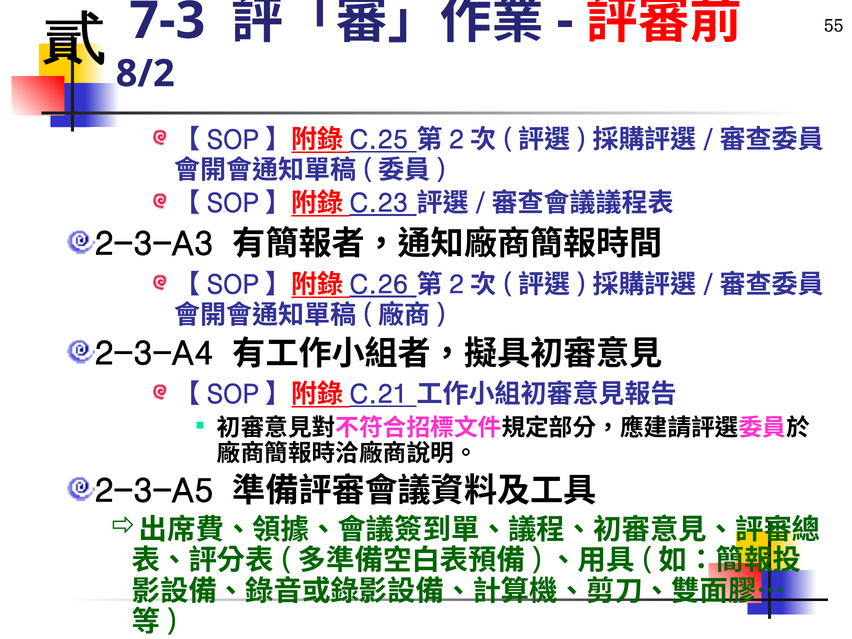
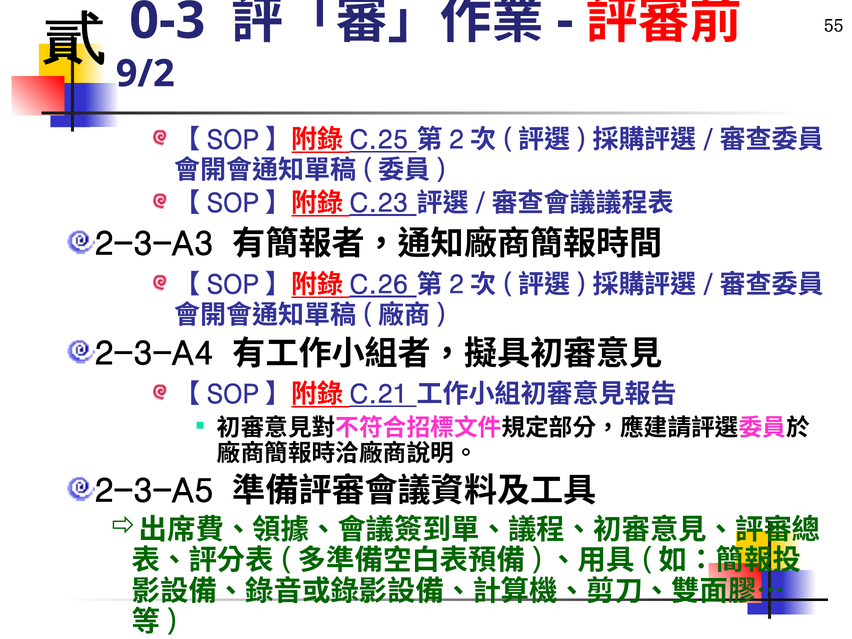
7-3: 7-3 -> 0-3 (167, 21)
8/2: 8/2 -> 9/2 (145, 74)
